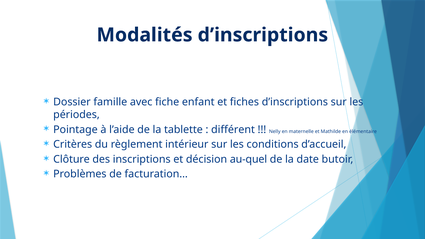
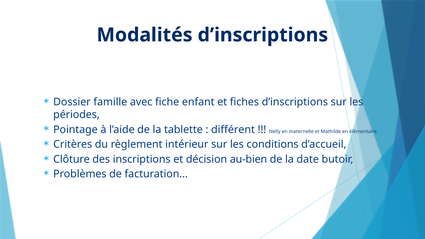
au-quel: au-quel -> au-bien (249, 159)
